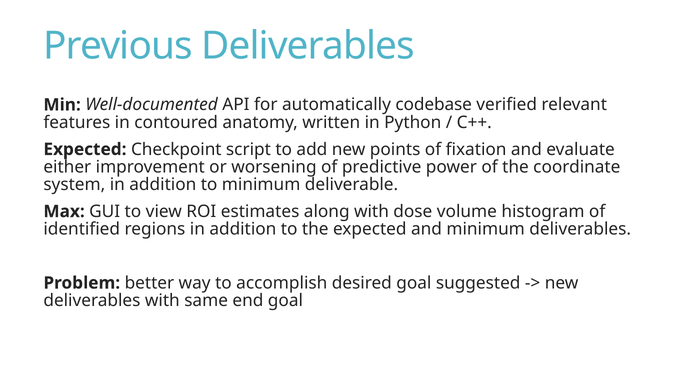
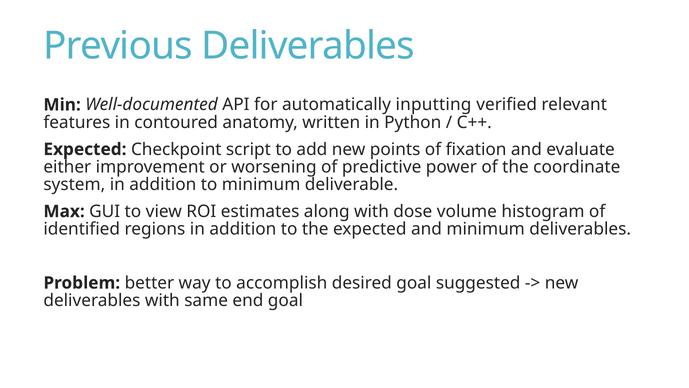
codebase: codebase -> inputting (434, 105)
